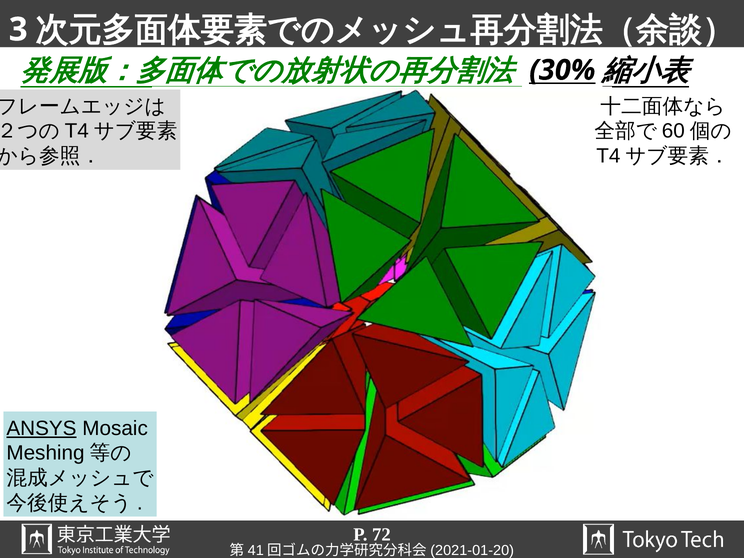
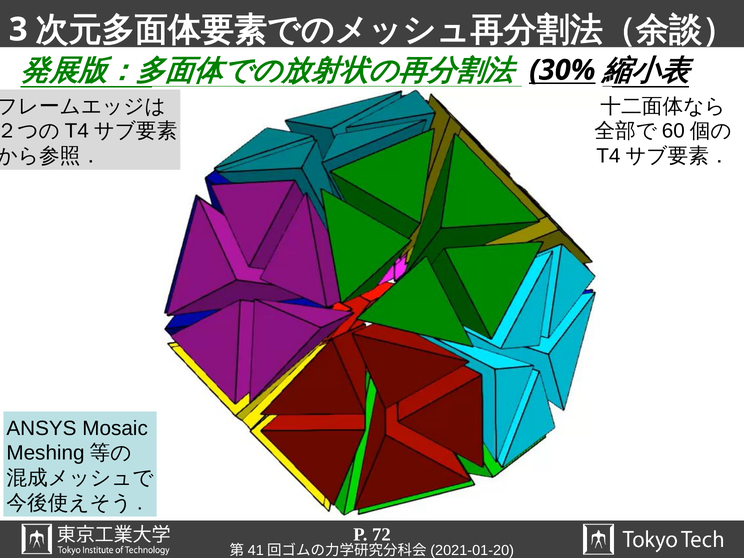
ANSYS underline: present -> none (41, 428)
